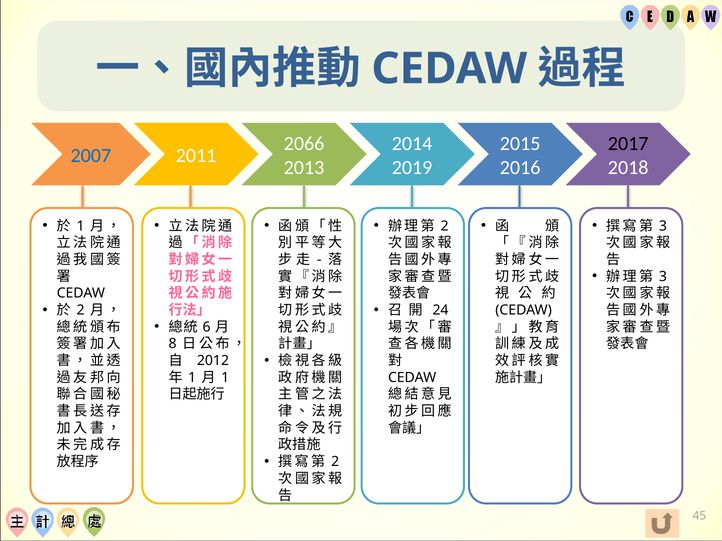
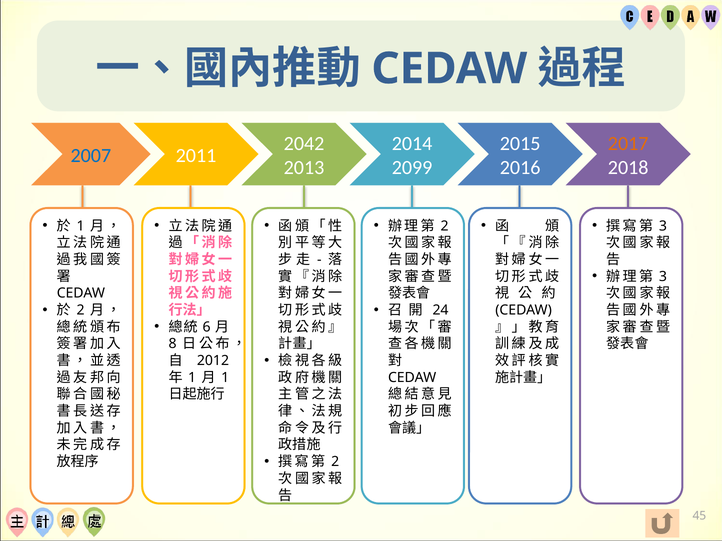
2066: 2066 -> 2042 (304, 144)
2017 colour: black -> orange (628, 144)
2019: 2019 -> 2099 (412, 168)
